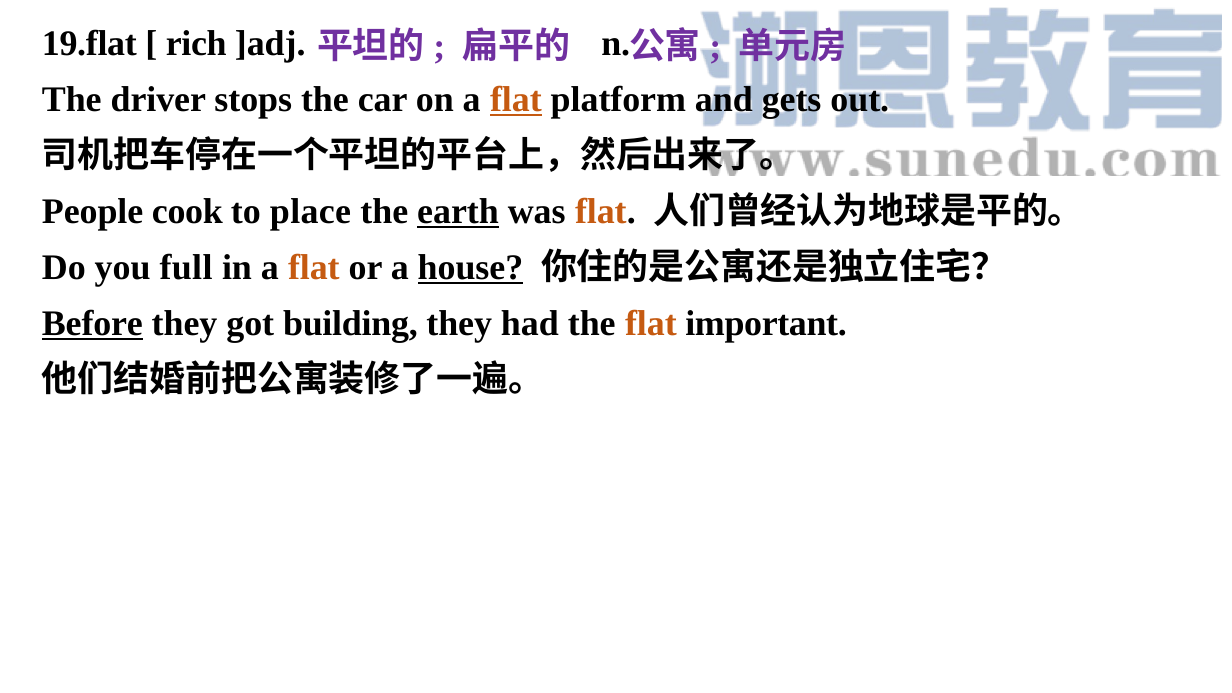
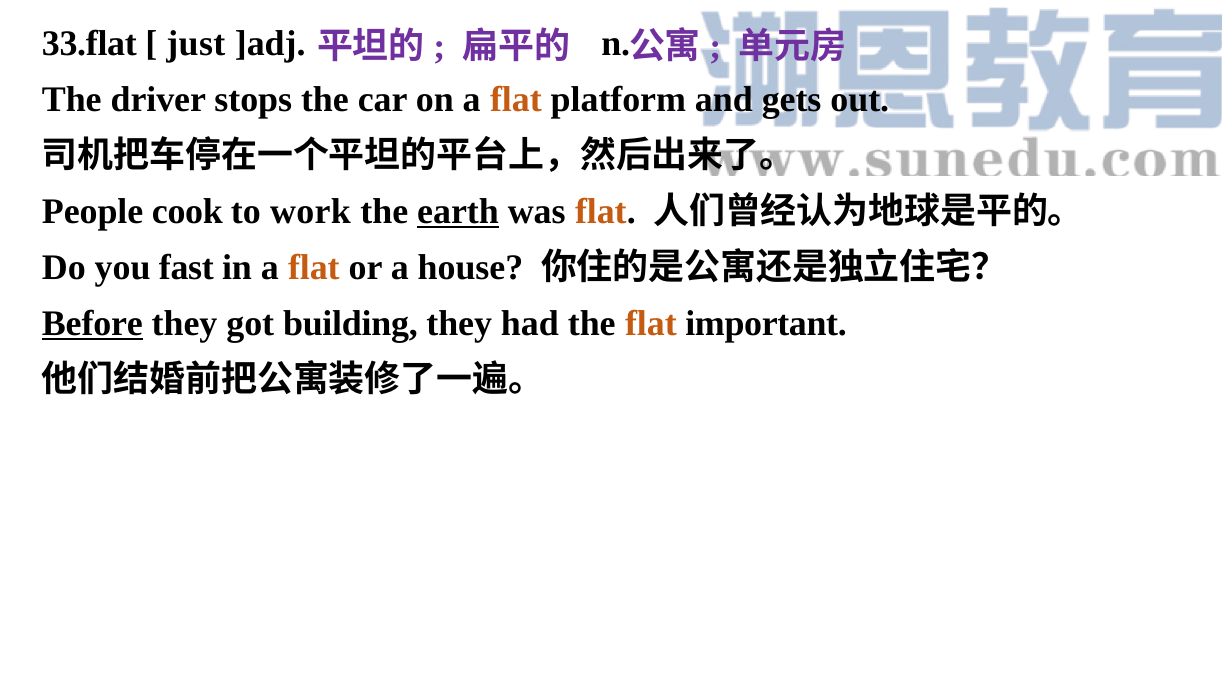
19.flat: 19.flat -> 33.flat (89, 44)
rich: rich -> just (196, 44)
flat underline: present -> none (516, 100)
place: place -> work (311, 212)
full: full -> fast (186, 268)
house underline: present -> none (470, 268)
